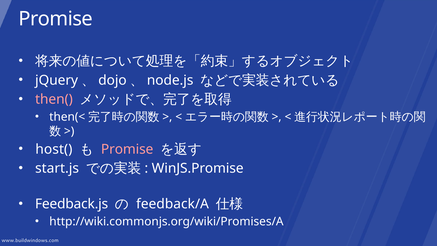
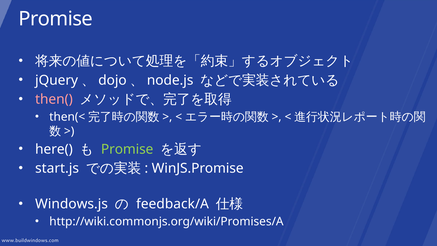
host(: host( -> here( (54, 149)
Promise colour: pink -> light green (127, 149)
Feedback.js: Feedback.js -> Windows.js (72, 204)
